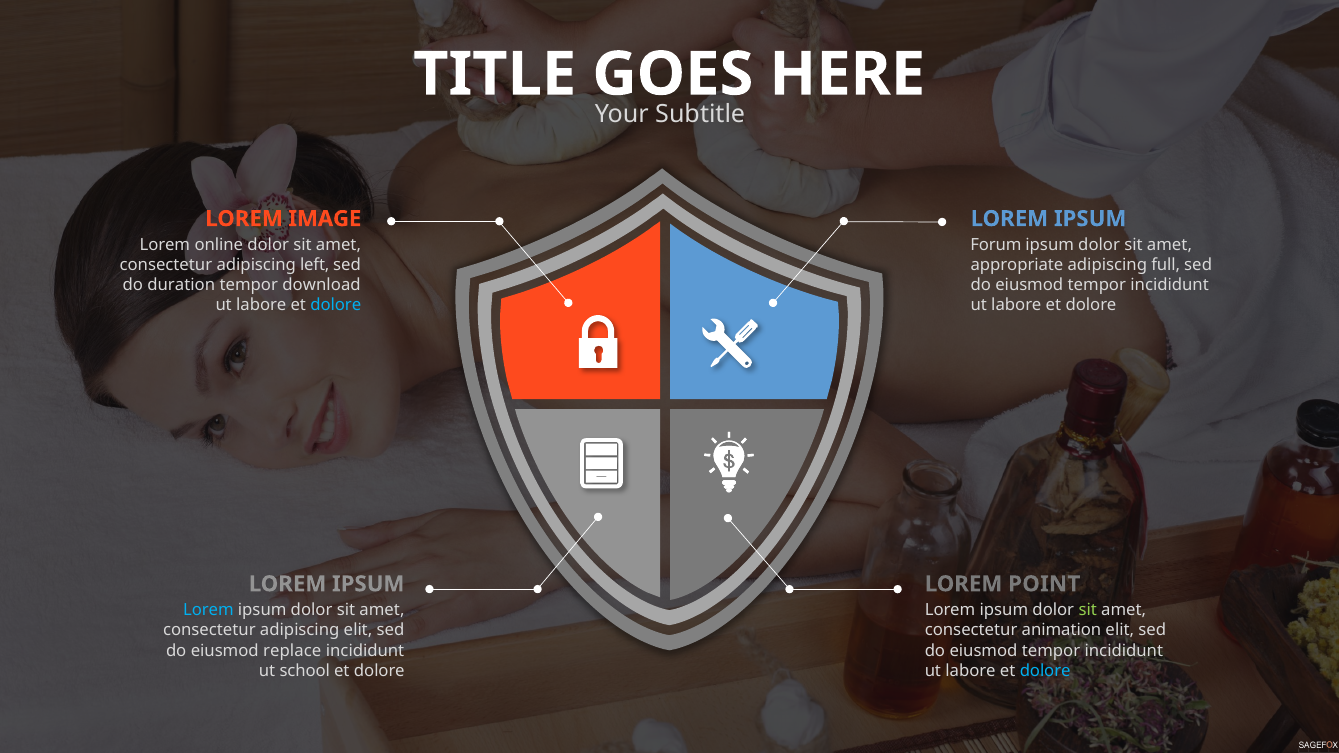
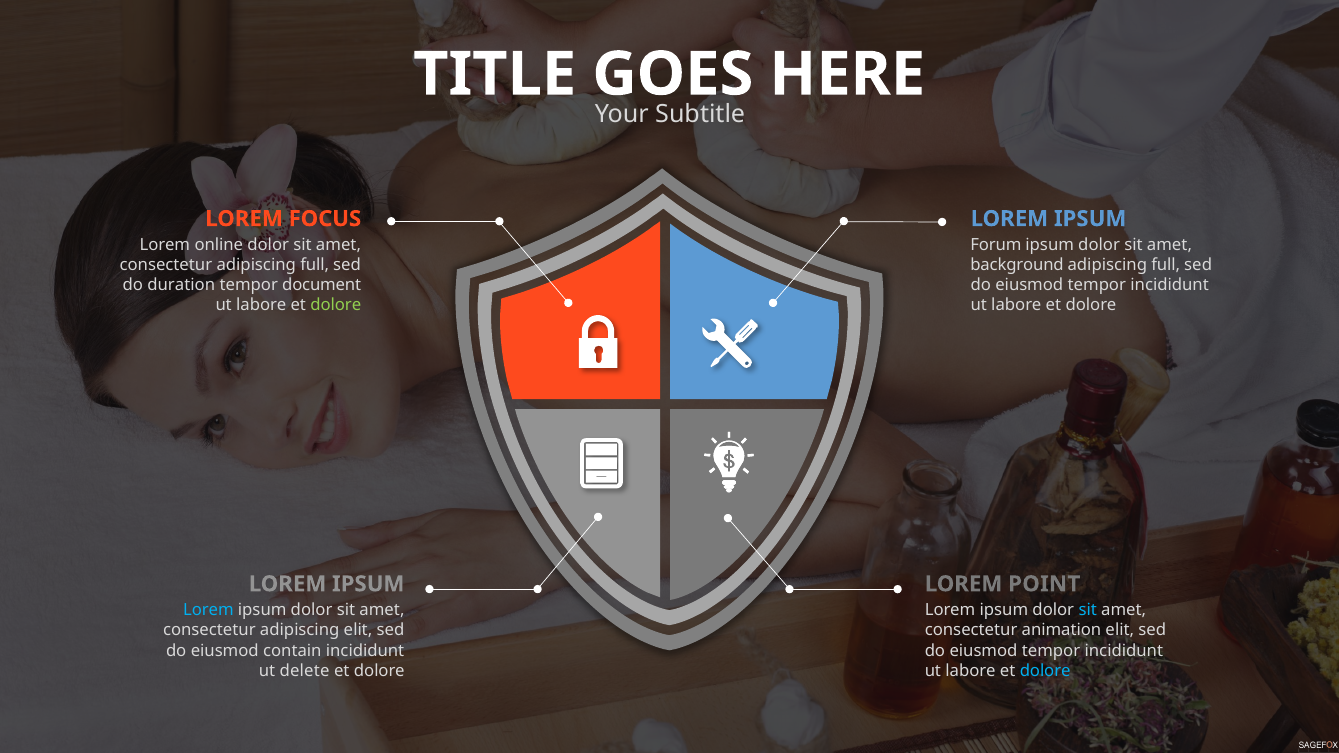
IMAGE: IMAGE -> FOCUS (325, 219)
consectetur adipiscing left: left -> full (315, 265)
appropriate: appropriate -> background (1017, 265)
download: download -> document (322, 285)
dolore colour: light blue -> light green (336, 305)
sit colour: light green -> light blue (1088, 611)
replace: replace -> contain (292, 651)
school: school -> delete (305, 671)
